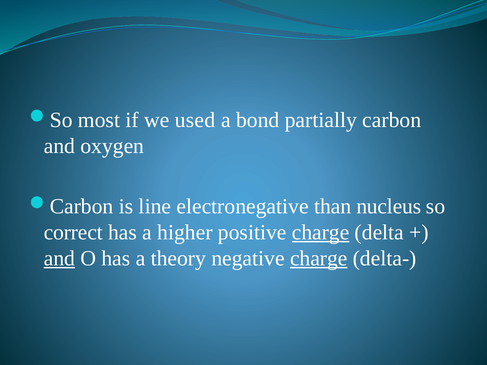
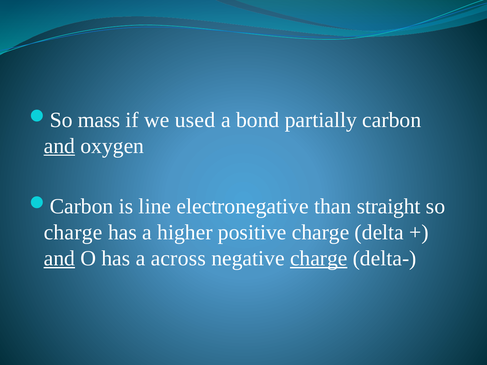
most: most -> mass (99, 120)
and underline: none -> present (59, 146)
nucleus: nucleus -> straight (389, 207)
correct: correct -> charge (73, 233)
charge underline: present -> none (321, 233)
theory: theory -> across (178, 259)
